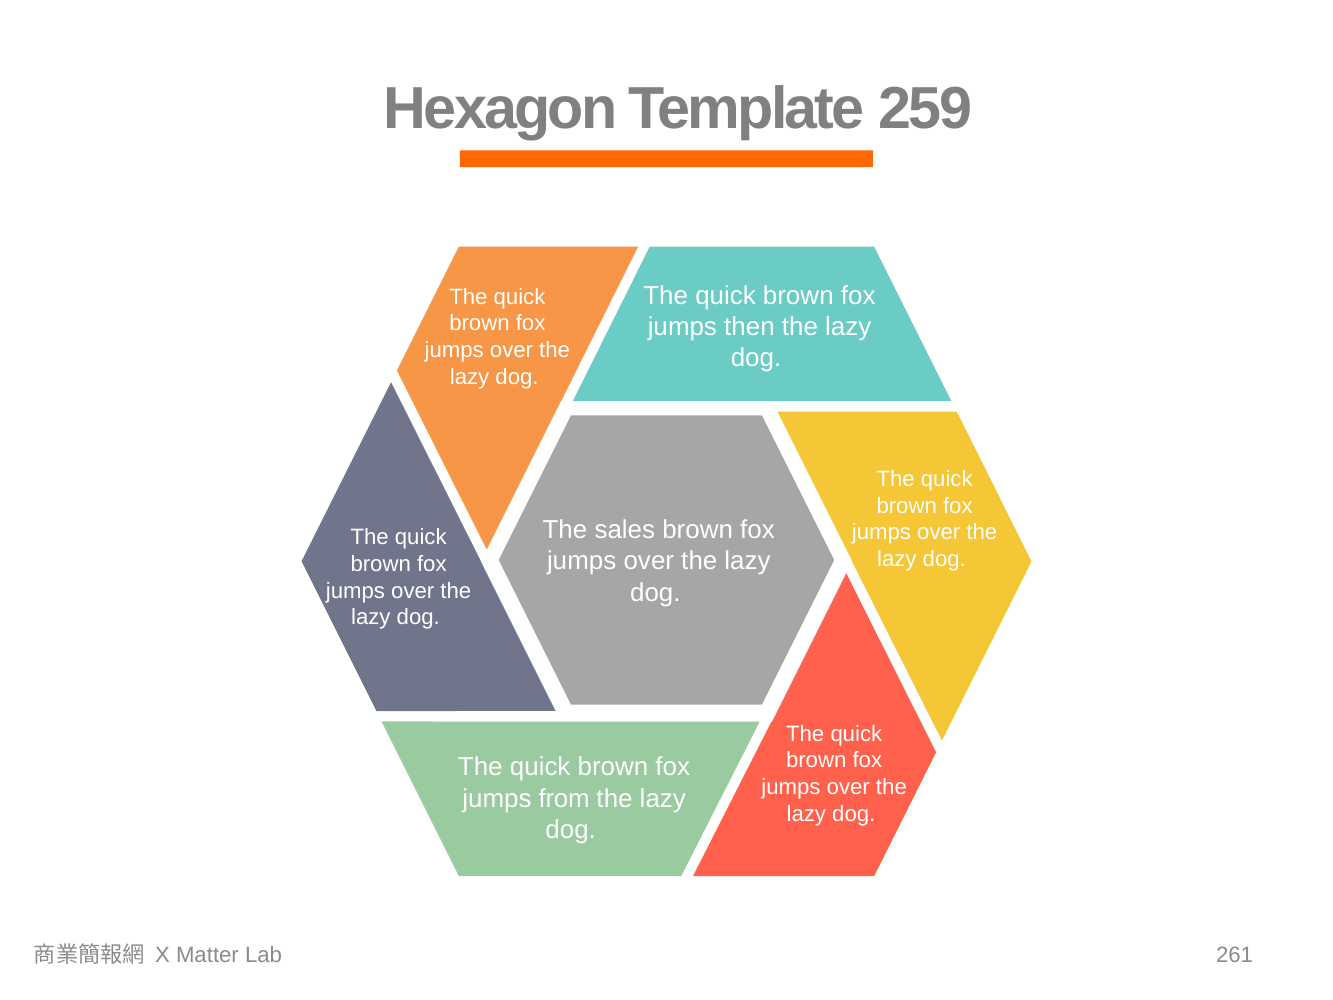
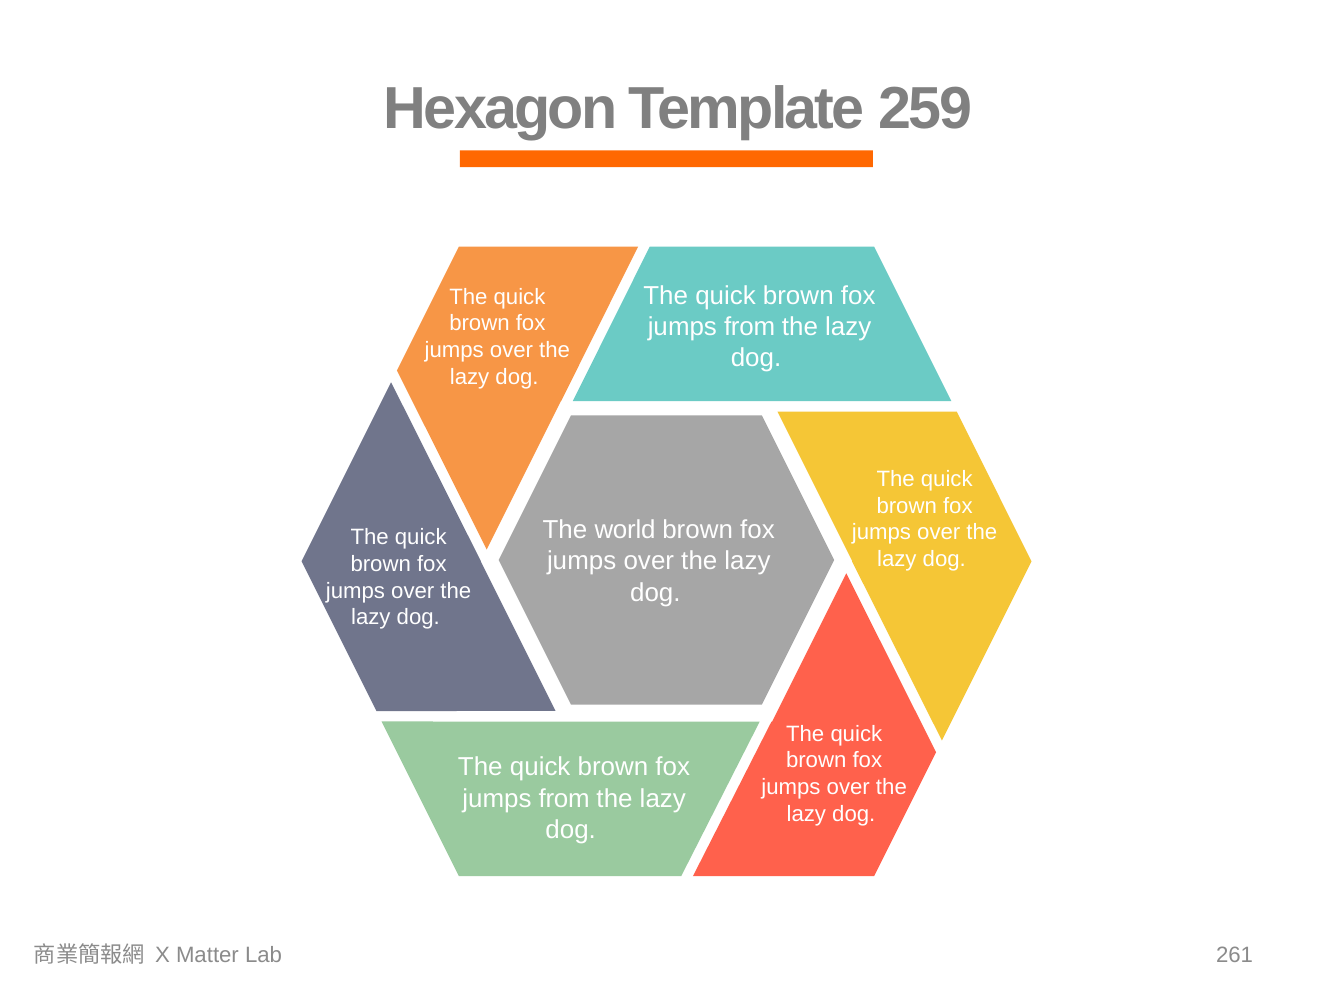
then: then -> from (750, 327)
sales: sales -> world (625, 530)
